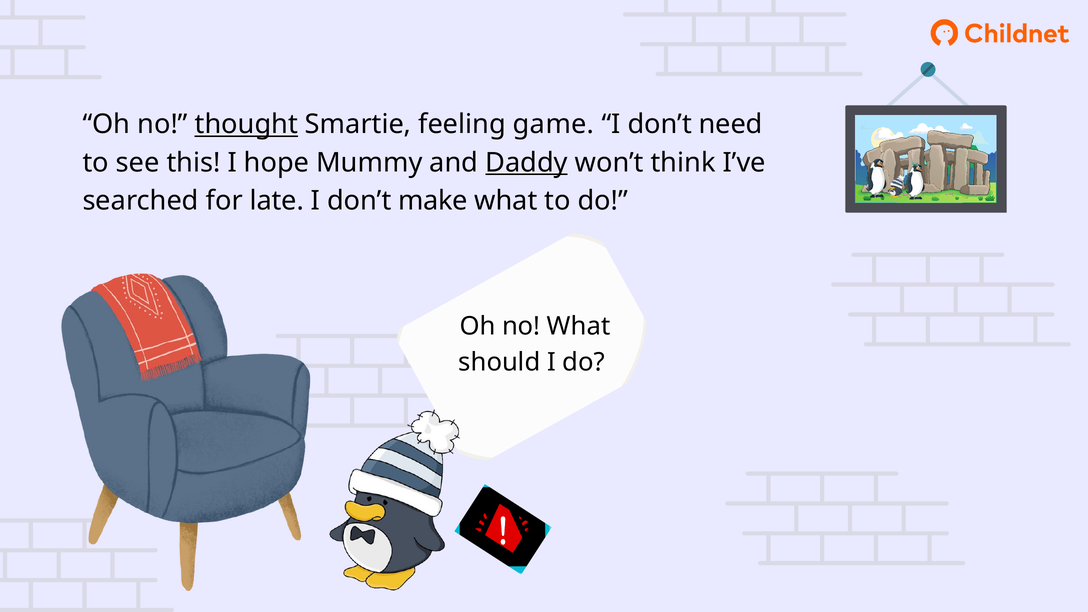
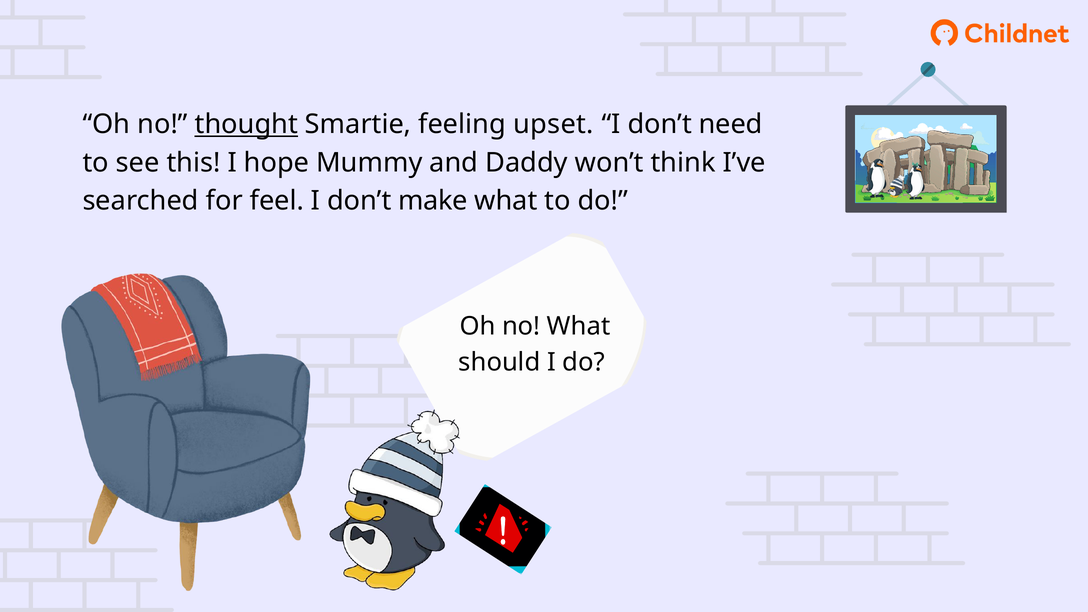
game: game -> upset (554, 124)
Daddy underline: present -> none (526, 163)
late: late -> feel (277, 201)
